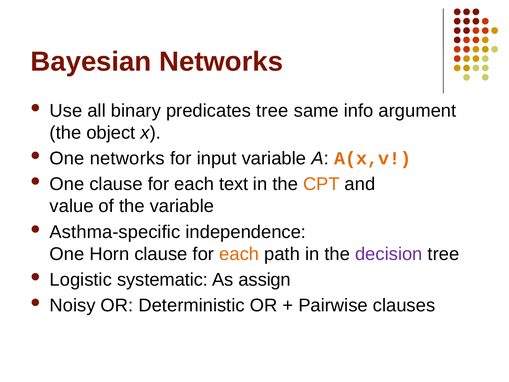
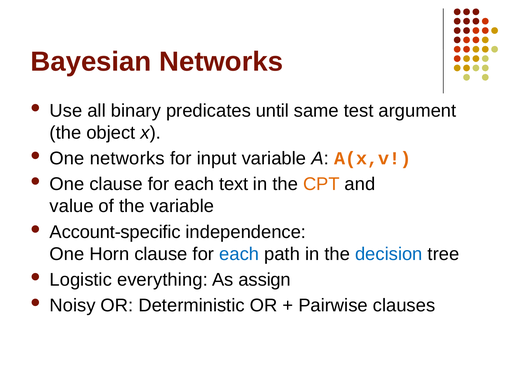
predicates tree: tree -> until (272, 111)
info: info -> test (359, 111)
Asthma-specific: Asthma-specific -> Account-specific (115, 232)
each colour: orange -> blue (239, 254)
decision colour: purple -> blue (389, 254)
systematic: systematic -> everything (162, 280)
